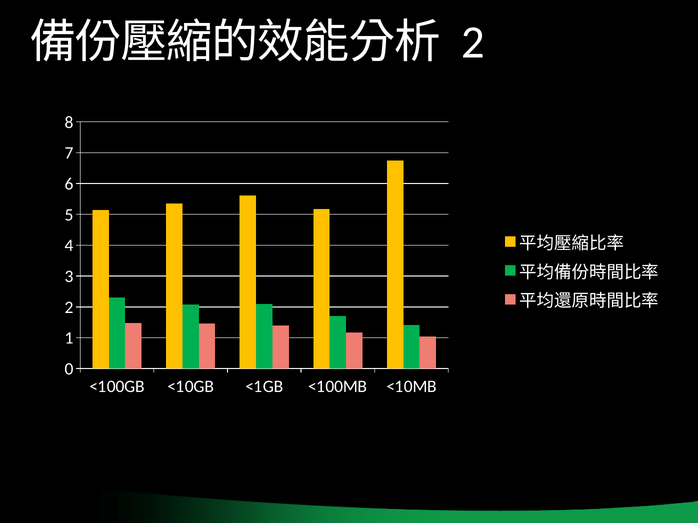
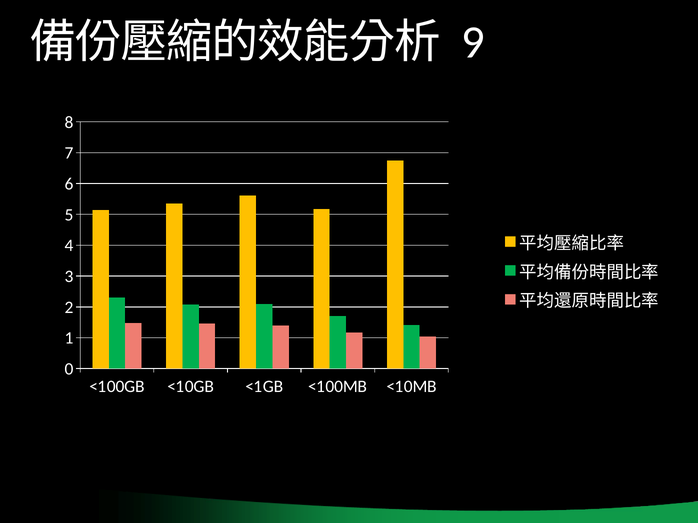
2: 2 -> 9 (473, 42)
